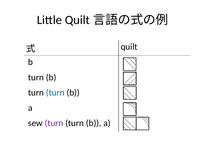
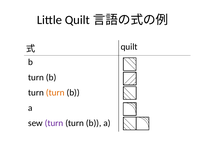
turn colour: blue -> orange (55, 92)
